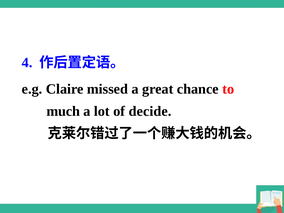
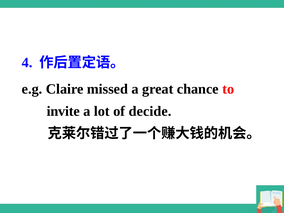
much: much -> invite (63, 111)
